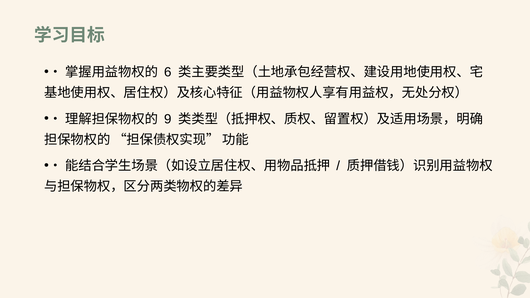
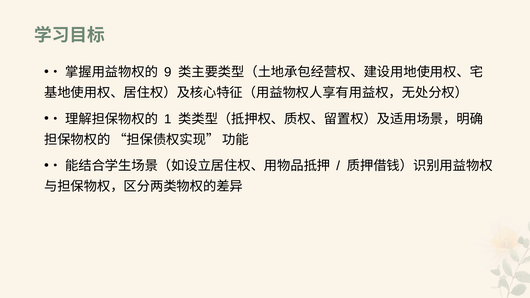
6: 6 -> 9 (168, 72)
9: 9 -> 1 (168, 119)
